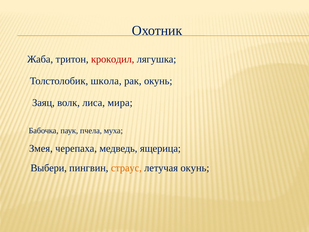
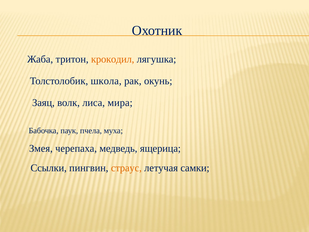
крокодил colour: red -> orange (113, 59)
Выбери: Выбери -> Ссылки (49, 168)
летучая окунь: окунь -> самки (195, 168)
